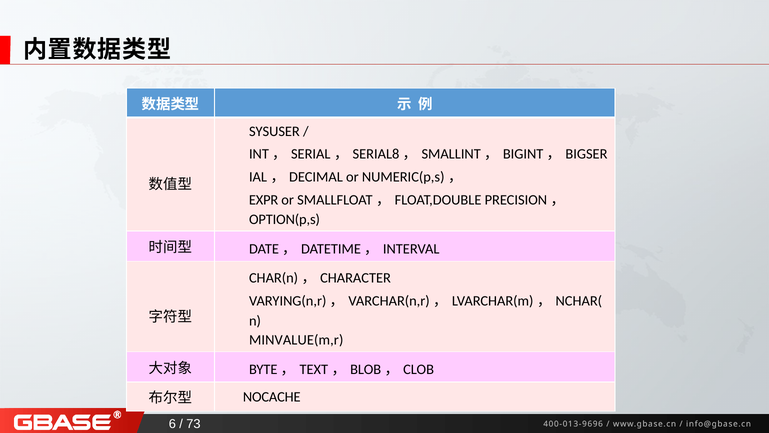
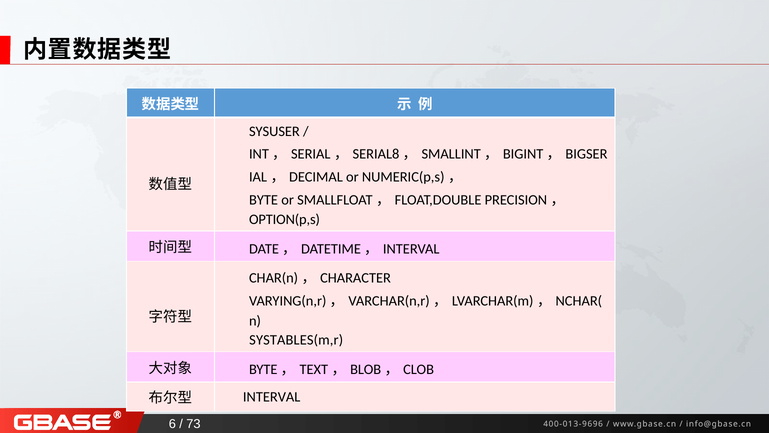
EXPR: EXPR -> BYTE (264, 200)
MINVALUE(m,r: MINVALUE(m,r -> SYSTABLES(m,r (296, 340)
NOCACHE: NOCACHE -> INTERVAL (272, 396)
